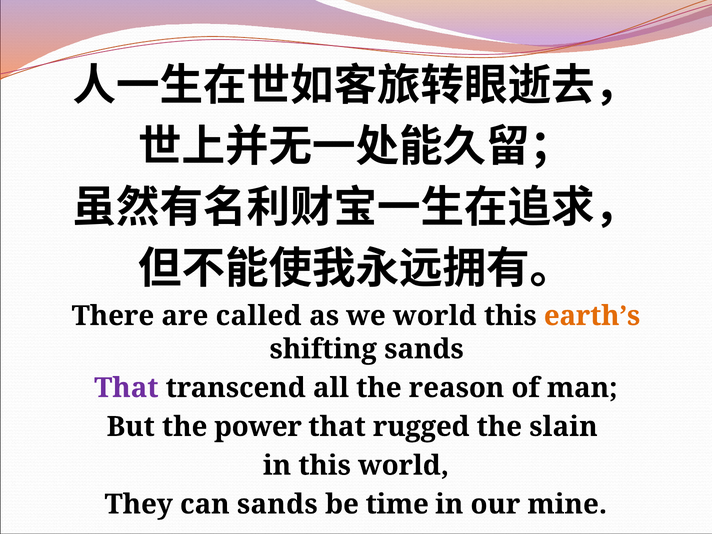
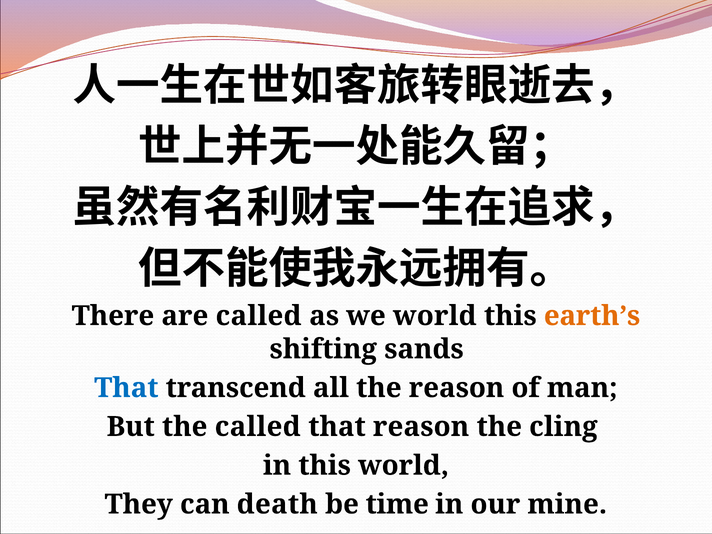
That colour: purple -> blue (126, 388)
the power: power -> called (258, 427)
that rugged: rugged -> reason (421, 427)
slain: slain -> cling (563, 427)
can sands: sands -> death (277, 504)
